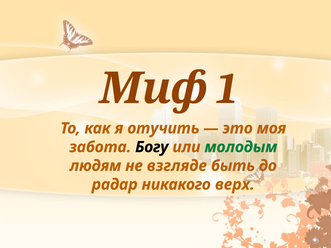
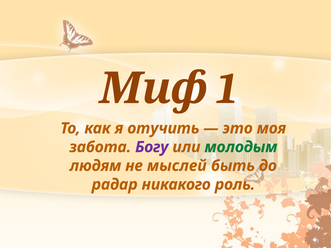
Богу colour: black -> purple (152, 147)
взгляде: взгляде -> мыслей (177, 166)
верх: верх -> роль (235, 185)
